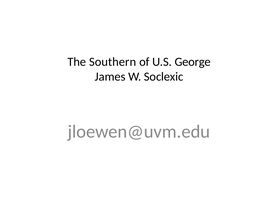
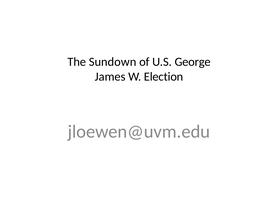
Southern: Southern -> Sundown (113, 62)
Soclexic: Soclexic -> Election (164, 77)
